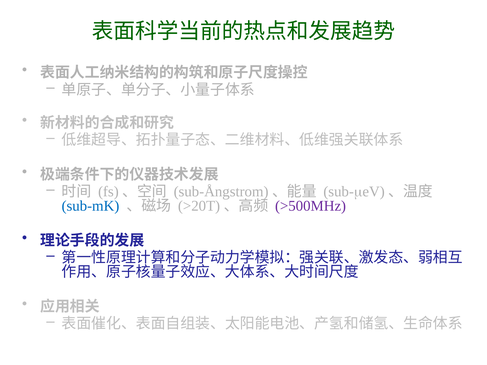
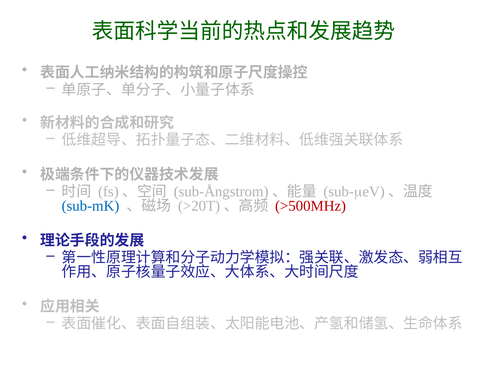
>500MHz colour: purple -> red (311, 206)
